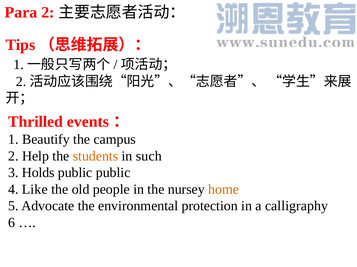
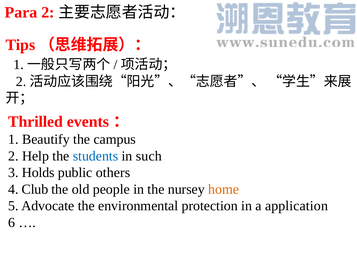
students colour: orange -> blue (96, 156)
public public: public -> others (113, 173)
Like: Like -> Club (35, 190)
calligraphy: calligraphy -> application (296, 206)
